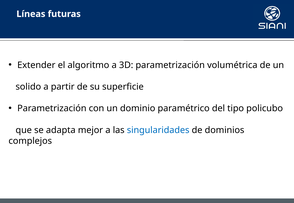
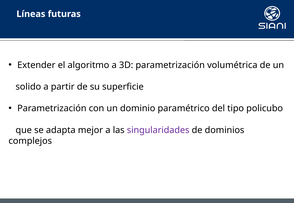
singularidades colour: blue -> purple (158, 130)
